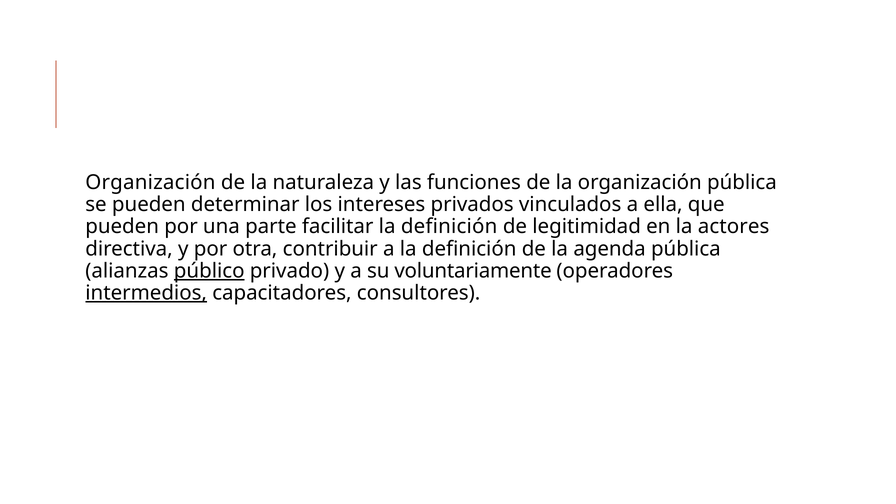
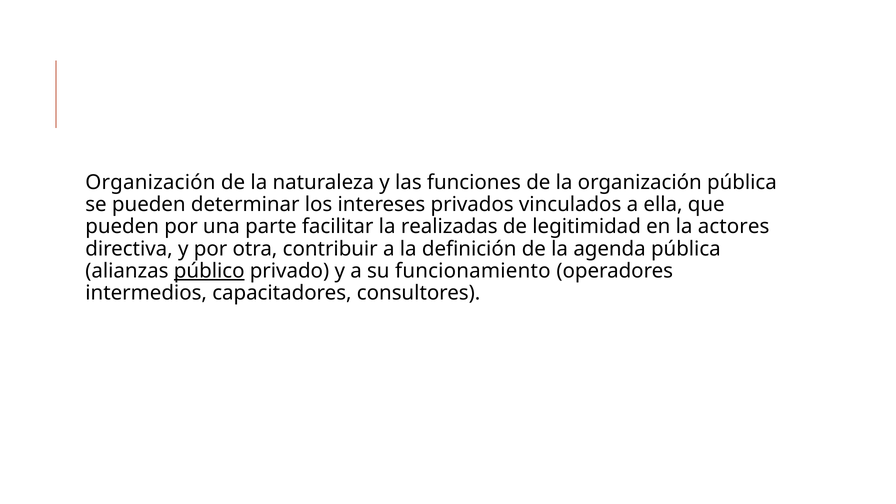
facilitar la definición: definición -> realizadas (449, 227)
voluntariamente: voluntariamente -> funcionamiento (473, 271)
intermedios underline: present -> none (146, 293)
